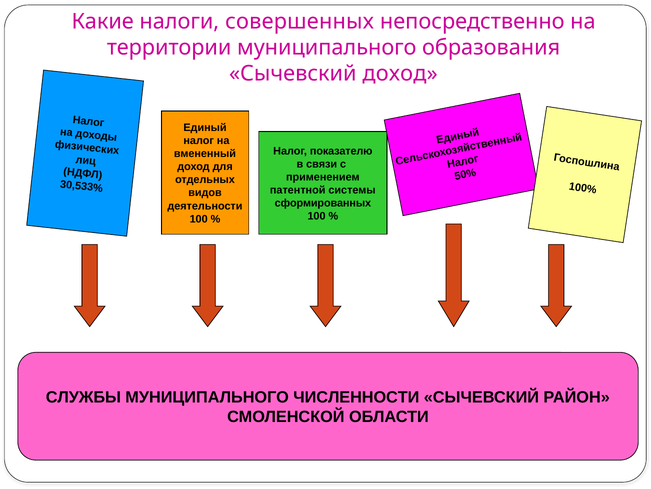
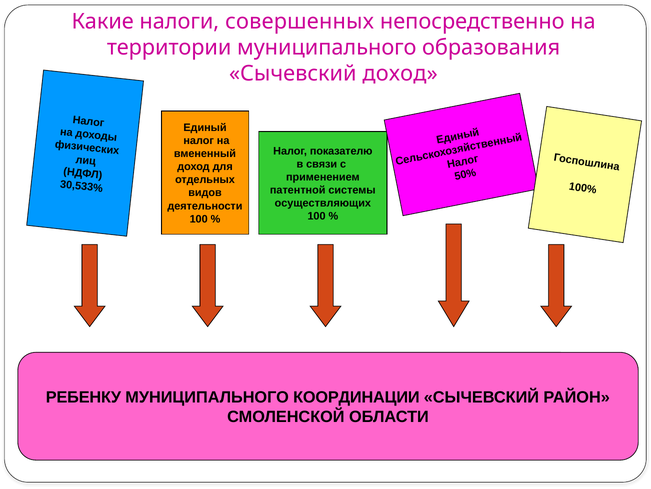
сформированных: сформированных -> осуществляющих (323, 203)
СЛУЖБЫ: СЛУЖБЫ -> РЕБЕНКУ (83, 397)
ЧИСЛЕННОСТИ: ЧИСЛЕННОСТИ -> КООРДИНАЦИИ (356, 397)
